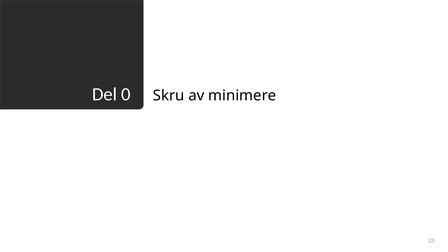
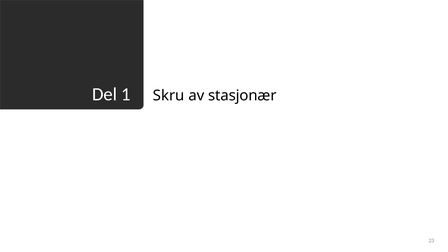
0: 0 -> 1 (126, 94)
minimere: minimere -> stasjonær (242, 96)
